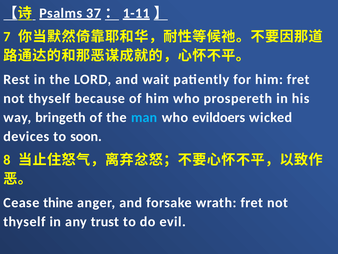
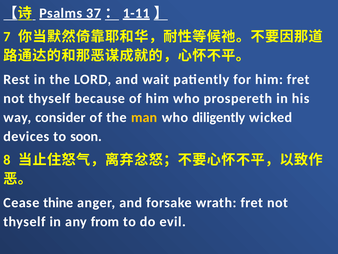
bringeth: bringeth -> consider (60, 117)
man colour: light blue -> yellow (144, 117)
evildoers: evildoers -> diligently (219, 117)
trust: trust -> from (105, 221)
